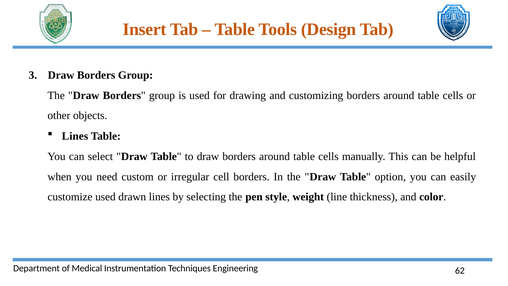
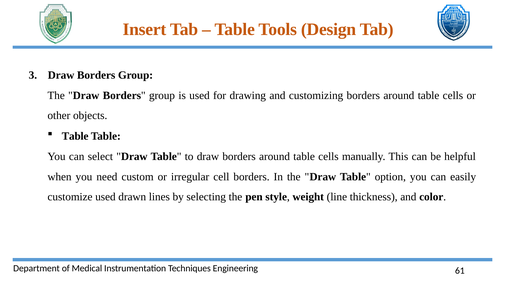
Lines: Lines -> Table (75, 136)
62: 62 -> 61 (460, 271)
